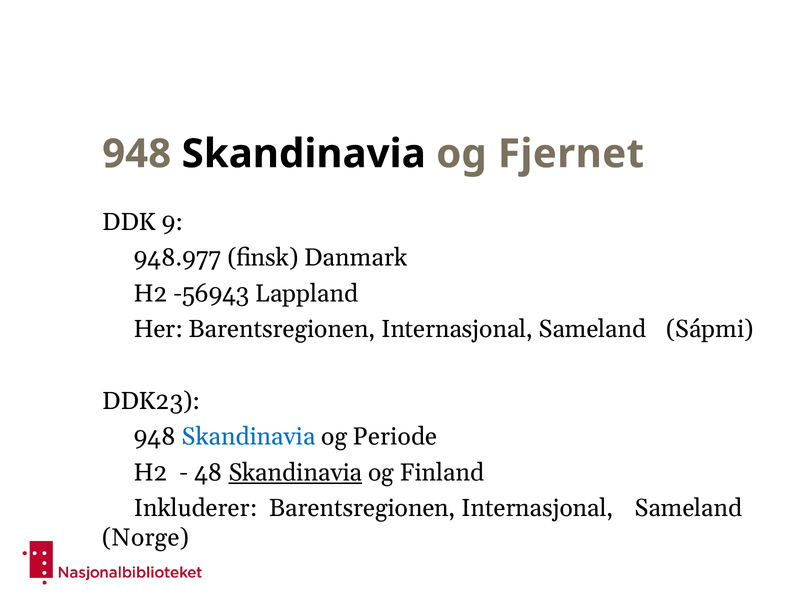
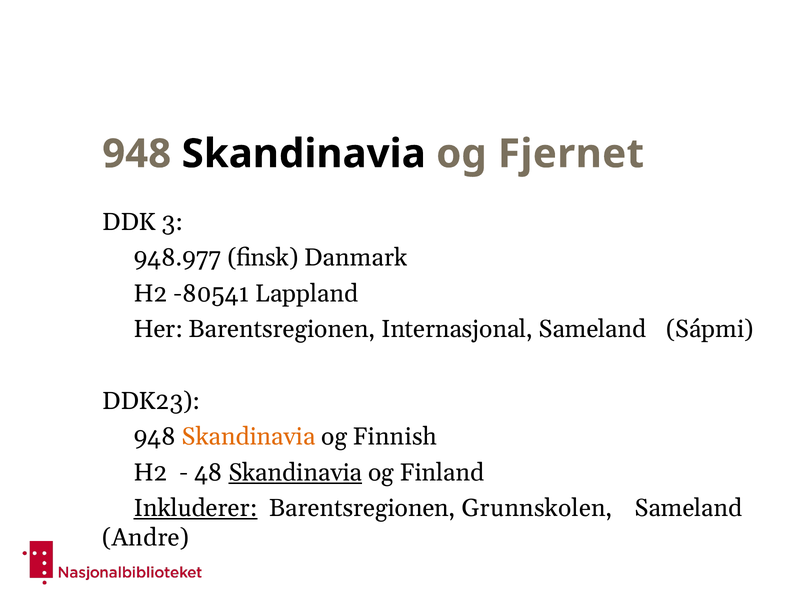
9: 9 -> 3 (172, 222)
-56943: -56943 -> -80541 (211, 293)
Skandinavia colour: blue -> orange (249, 437)
Periode: Periode -> Finnish (395, 437)
Inkluderer underline: none -> present (195, 508)
Internasjonal: Internasjonal -> Grunnskolen (537, 508)
Norge: Norge -> Andre (146, 538)
